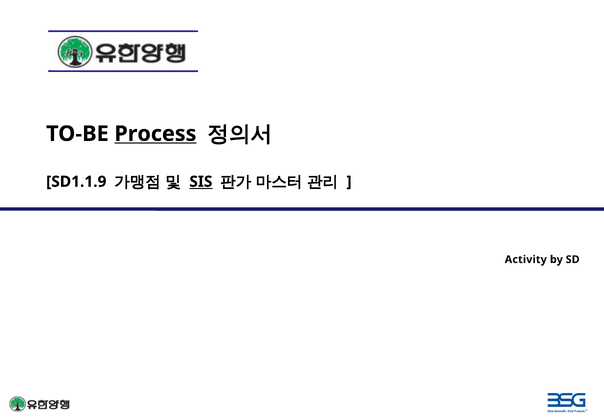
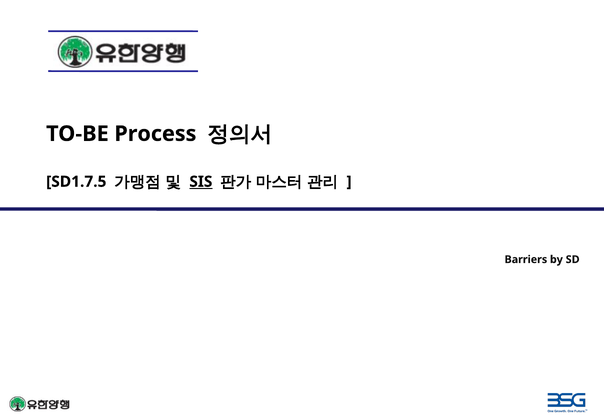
Process underline: present -> none (155, 134)
SD1.1.9: SD1.1.9 -> SD1.7.5 (76, 182)
Activity: Activity -> Barriers (526, 260)
